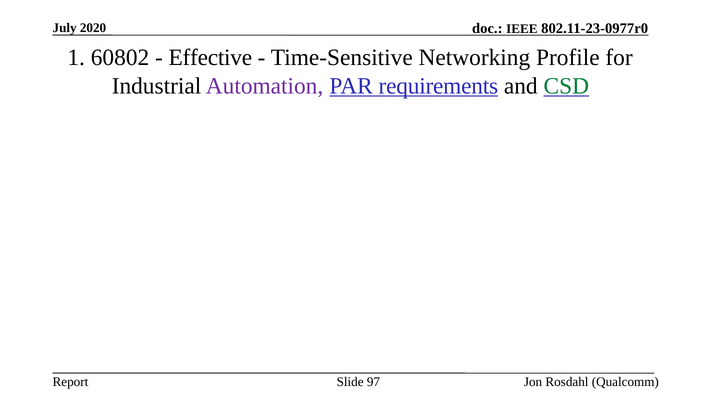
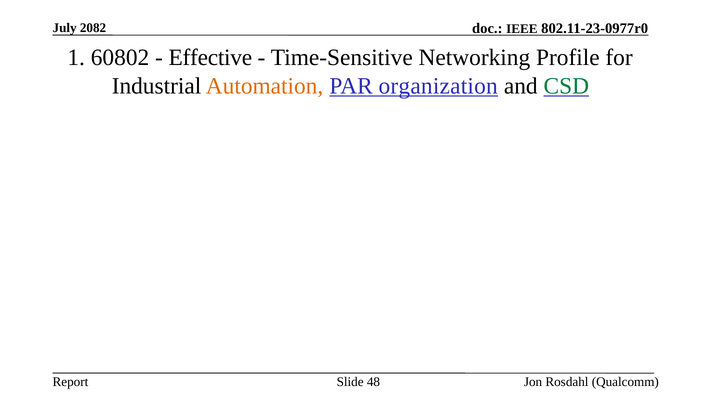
2020: 2020 -> 2082 (93, 28)
Automation colour: purple -> orange (265, 86)
requirements: requirements -> organization (438, 86)
97: 97 -> 48 (373, 381)
